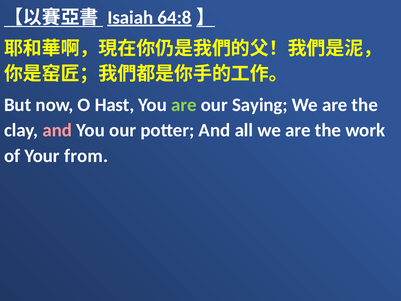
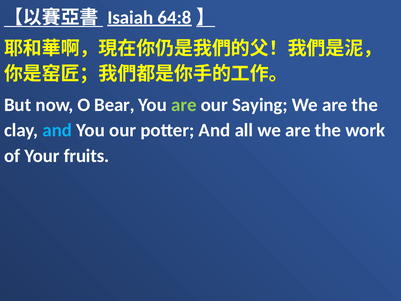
Hast: Hast -> Bear (114, 105)
and colour: pink -> light blue (57, 130)
from: from -> fruits (86, 156)
